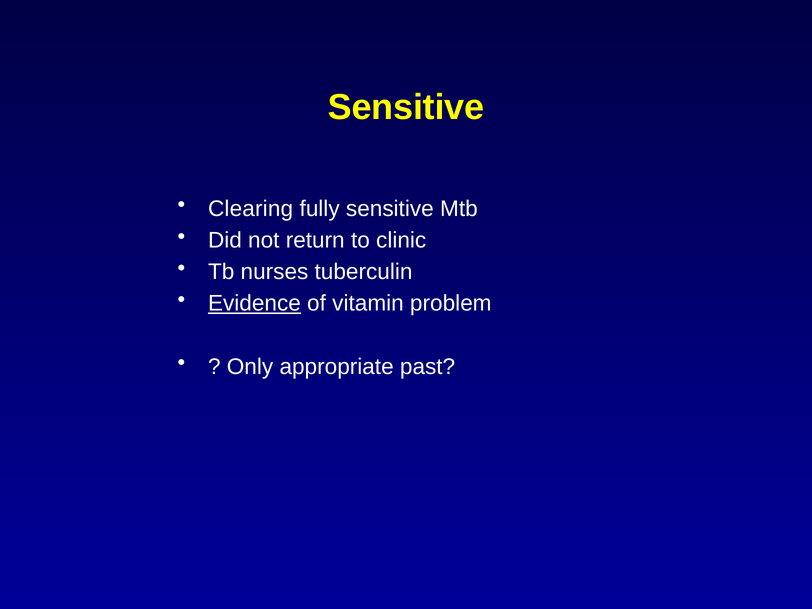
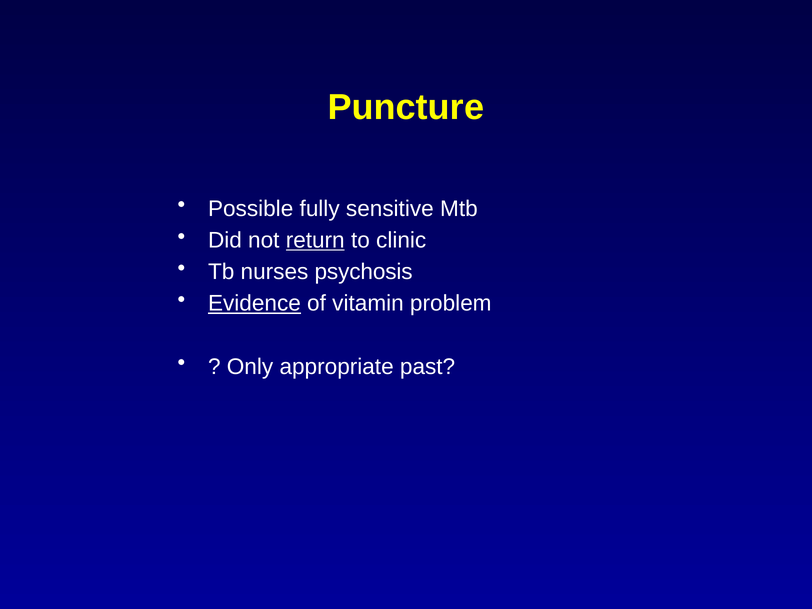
Sensitive: Sensitive -> Puncture (406, 107)
Clearing: Clearing -> Possible (251, 209)
return underline: none -> present (315, 240)
tuberculin: tuberculin -> psychosis (364, 272)
